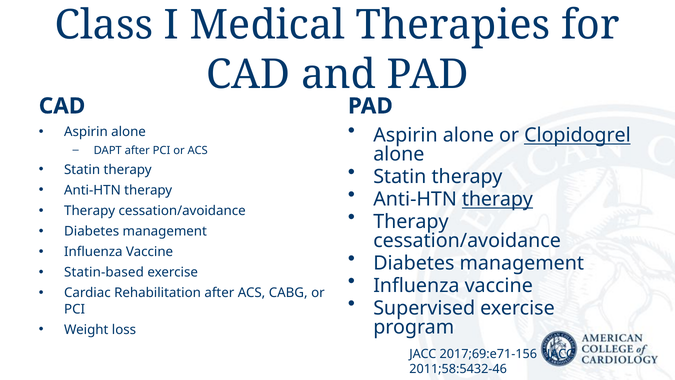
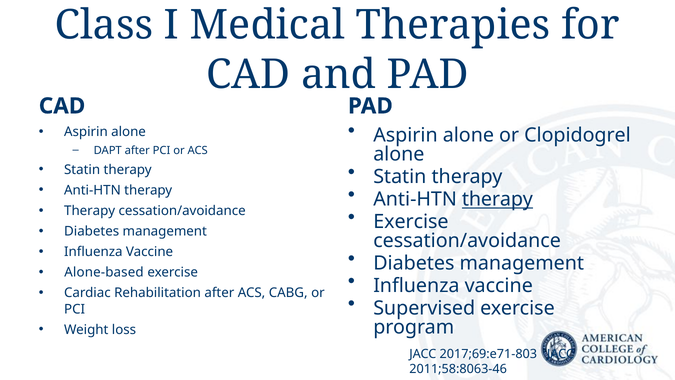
Clopidogrel underline: present -> none (577, 135)
Therapy: Therapy -> Exercise (411, 222)
Statin-based: Statin-based -> Alone-based (104, 272)
2017;69:e71-156: 2017;69:e71-156 -> 2017;69:e71-803 (488, 354)
2011;58:5432-46: 2011;58:5432-46 -> 2011;58:8063-46 (458, 369)
